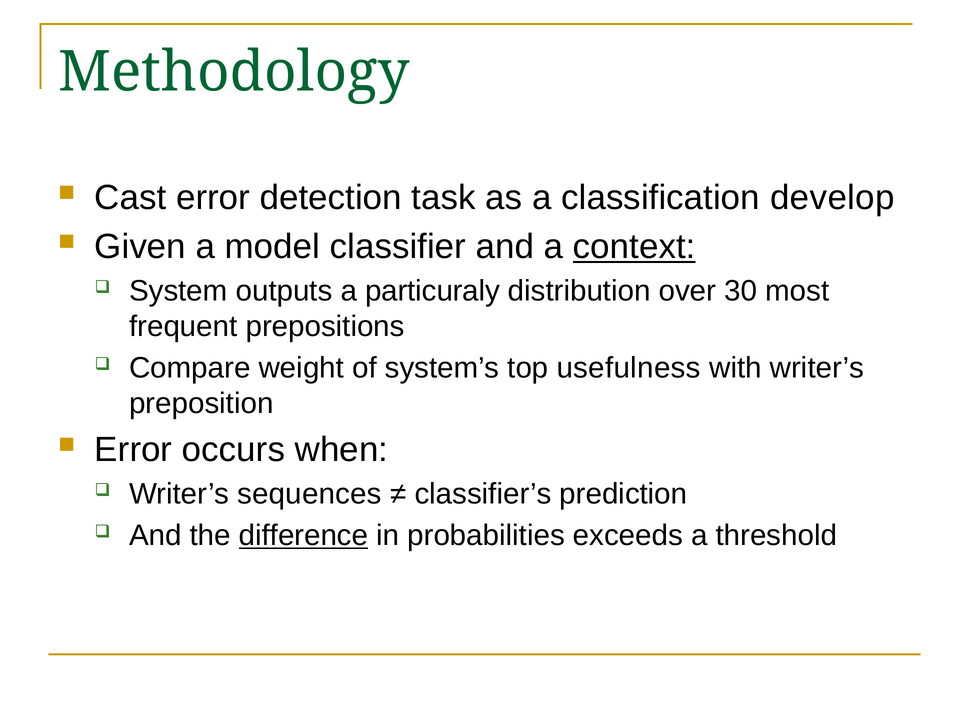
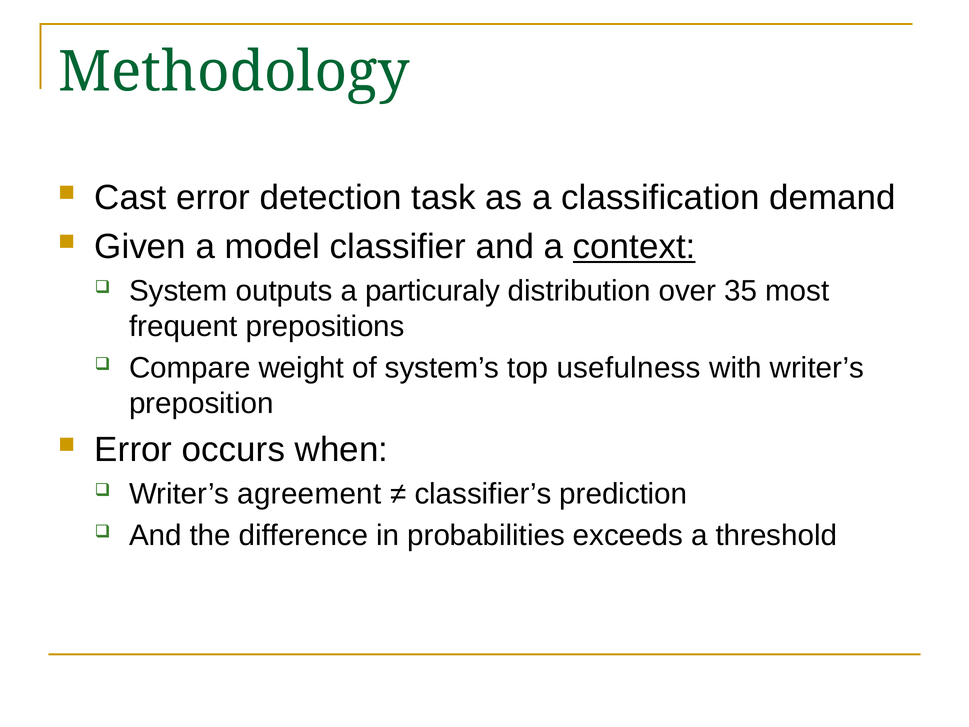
develop: develop -> demand (833, 198)
30: 30 -> 35 (741, 291)
sequences: sequences -> agreement (309, 494)
difference underline: present -> none (304, 535)
